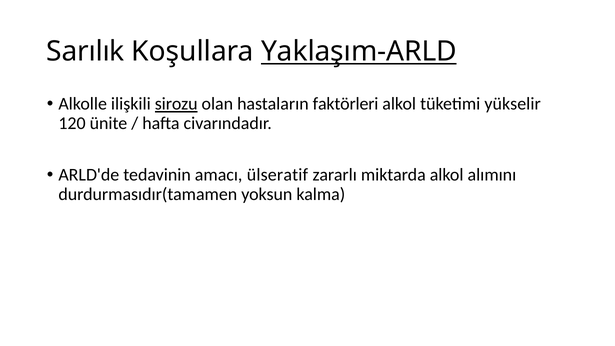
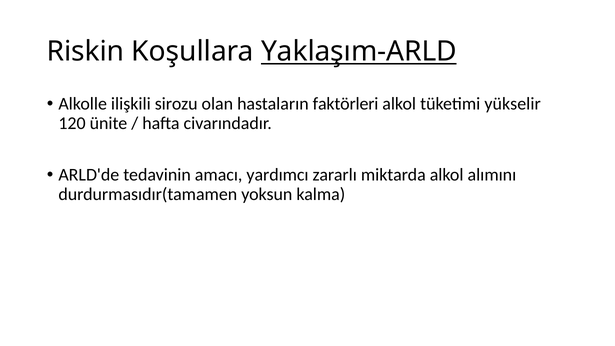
Sarılık: Sarılık -> Riskin (85, 52)
sirozu underline: present -> none (176, 104)
ülseratif: ülseratif -> yardımcı (278, 175)
